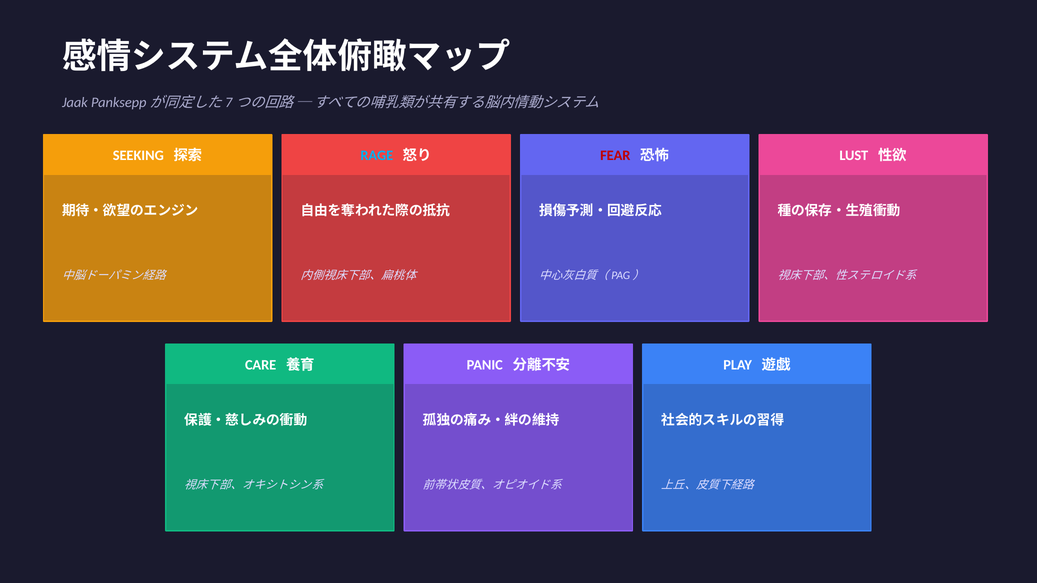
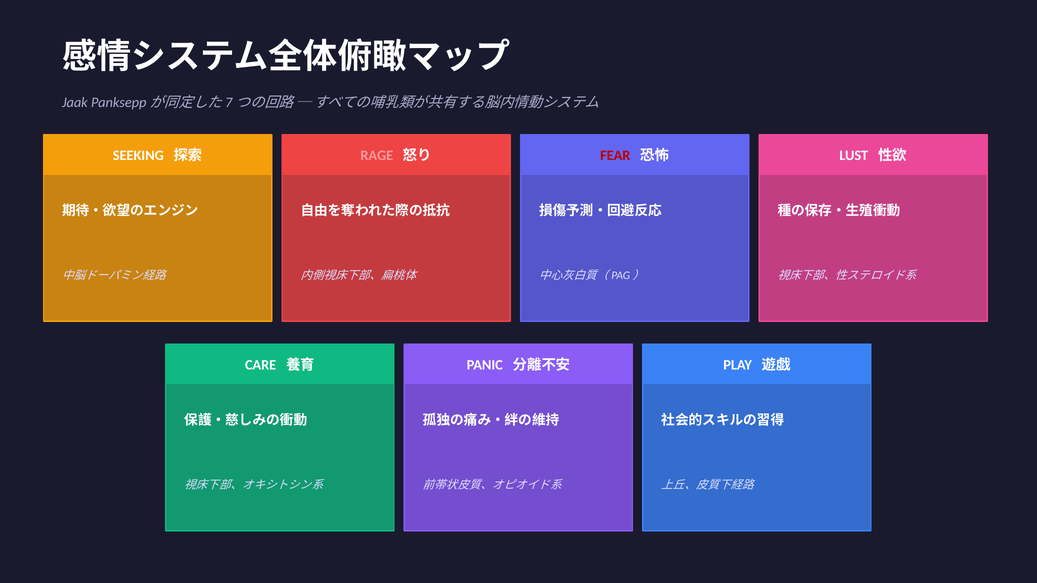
RAGE colour: light blue -> pink (377, 155)
